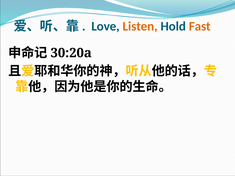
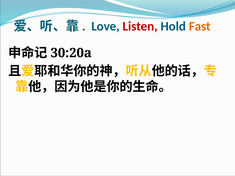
Listen colour: orange -> red (140, 26)
